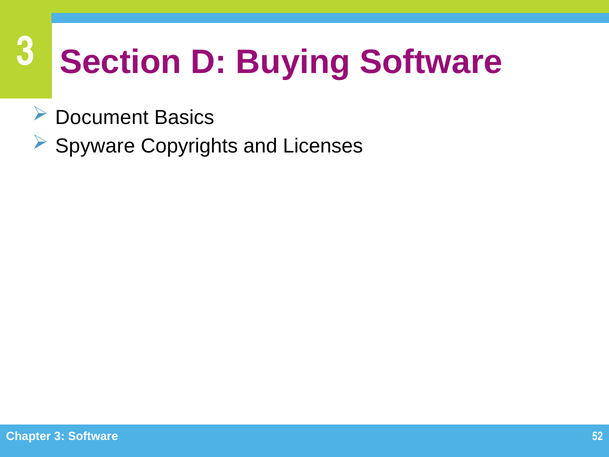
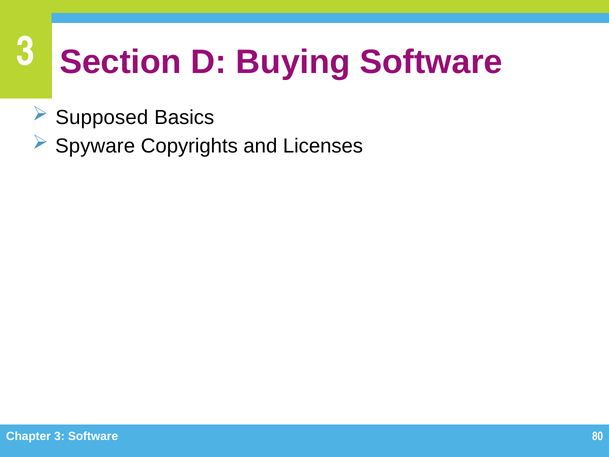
Document: Document -> Supposed (102, 117)
52: 52 -> 80 (598, 436)
